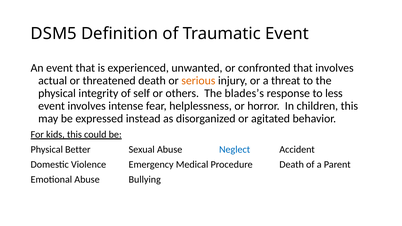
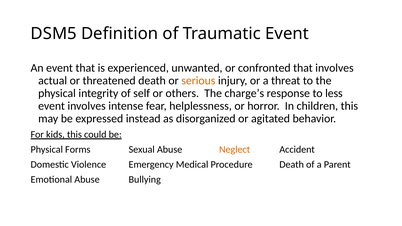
blades’s: blades’s -> charge’s (244, 93)
Better: Better -> Forms (78, 150)
Neglect colour: blue -> orange (235, 150)
